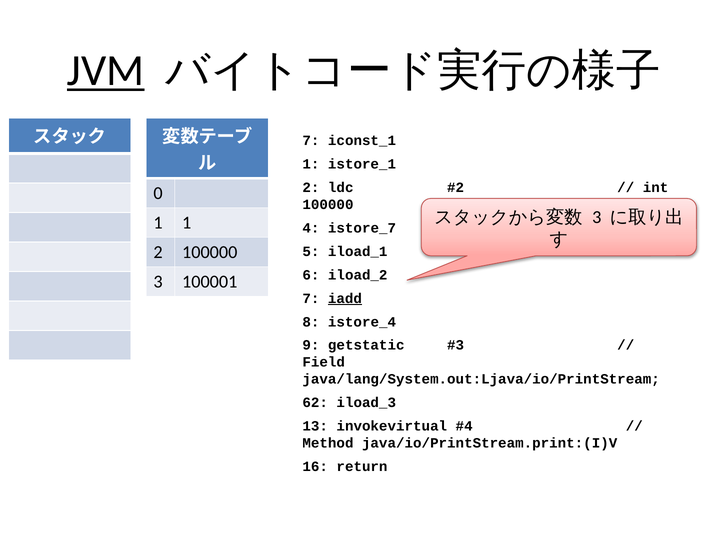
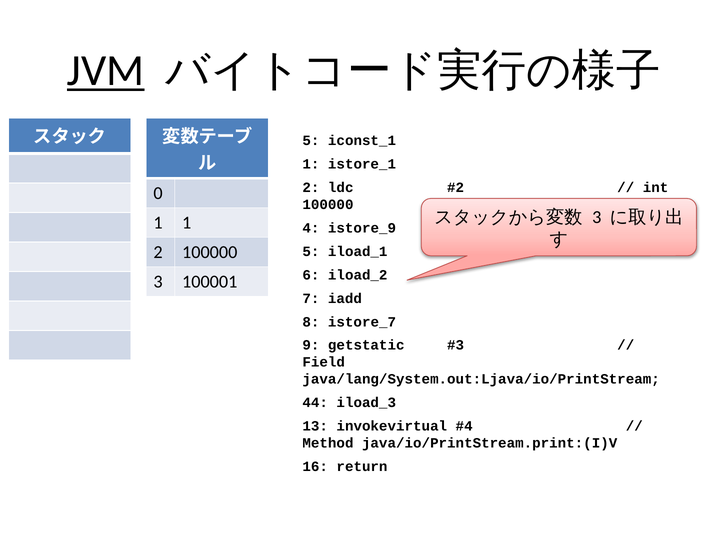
7: 7 -> 5 (311, 141)
istore_7: istore_7 -> istore_9 (362, 228)
iadd underline: present -> none (345, 298)
istore_4: istore_4 -> istore_7 (362, 322)
62: 62 -> 44 (315, 403)
